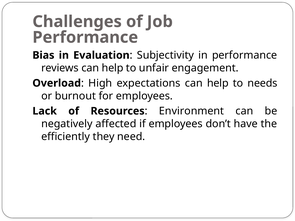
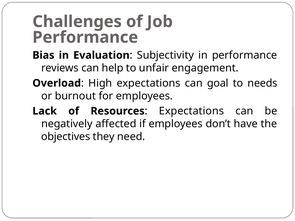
expectations can help: help -> goal (218, 83)
Environment: Environment -> Expectations (191, 111)
efficiently: efficiently -> objectives (66, 137)
